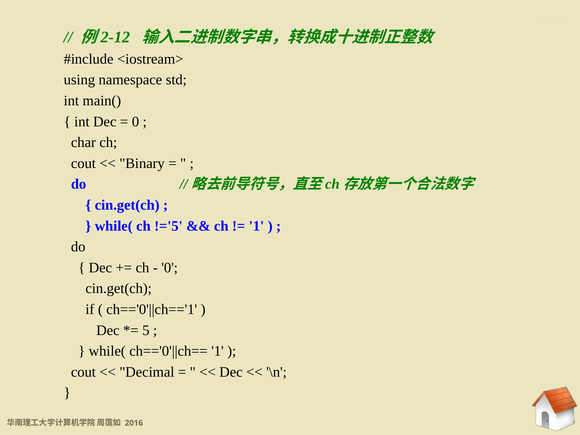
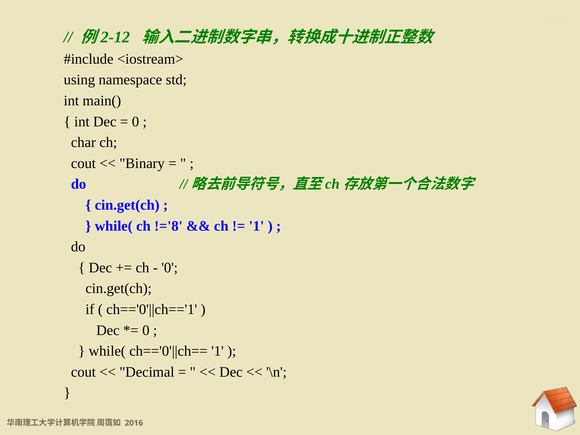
!='5: !='5 -> !='8 (168, 226)
5: 5 -> 0 (146, 330)
